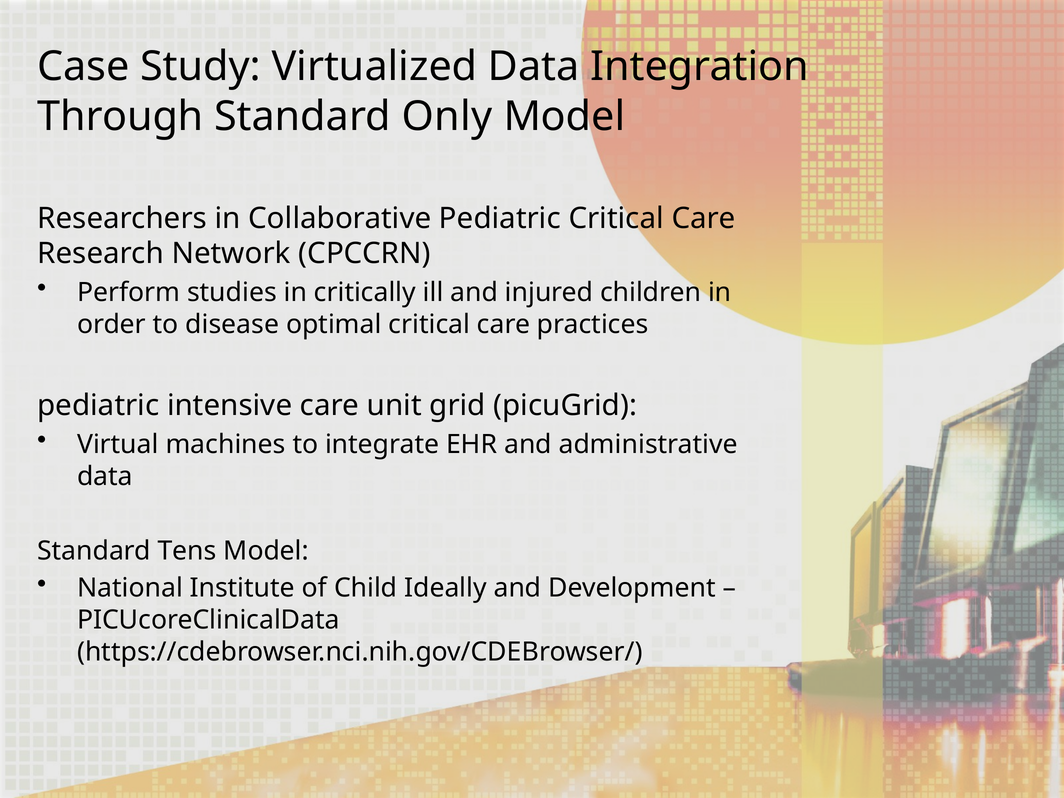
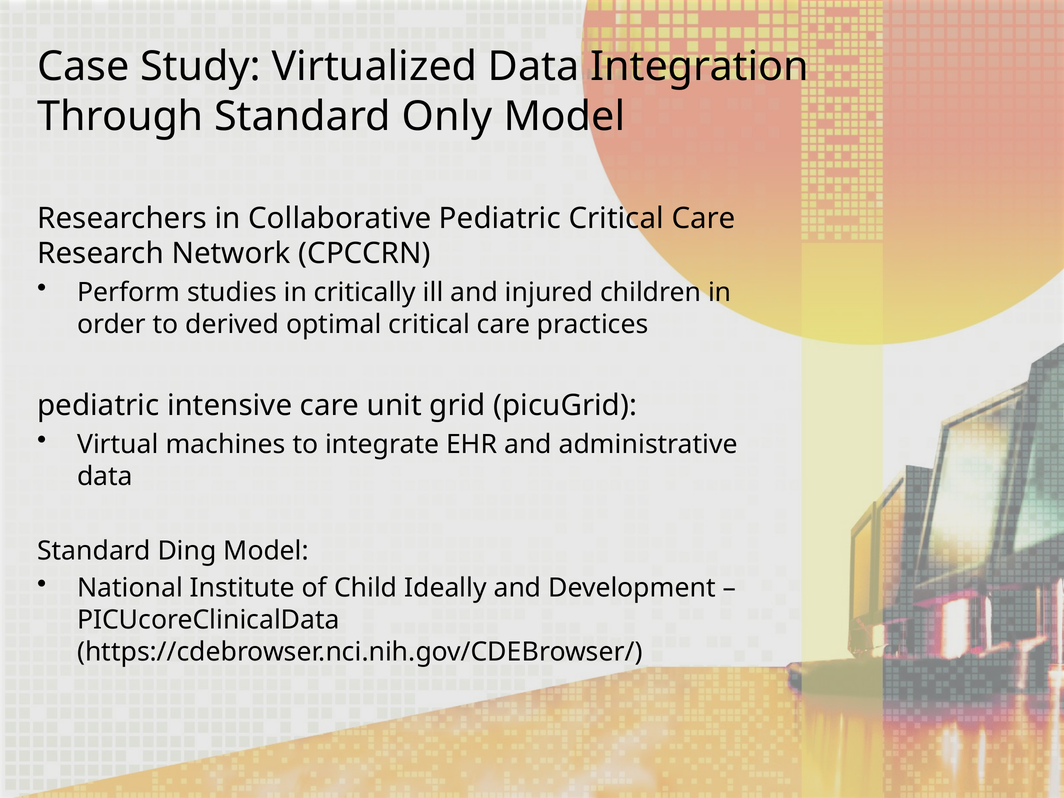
disease: disease -> derived (232, 324)
Tens: Tens -> Ding (187, 551)
